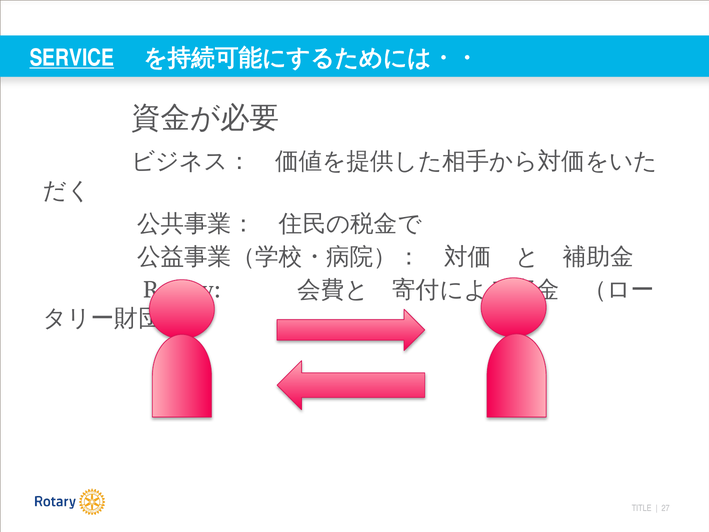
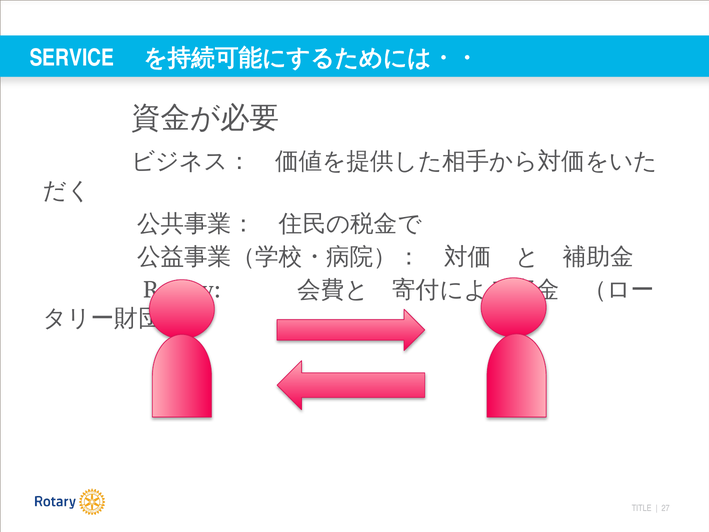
SERVICE underline: present -> none (72, 58)
